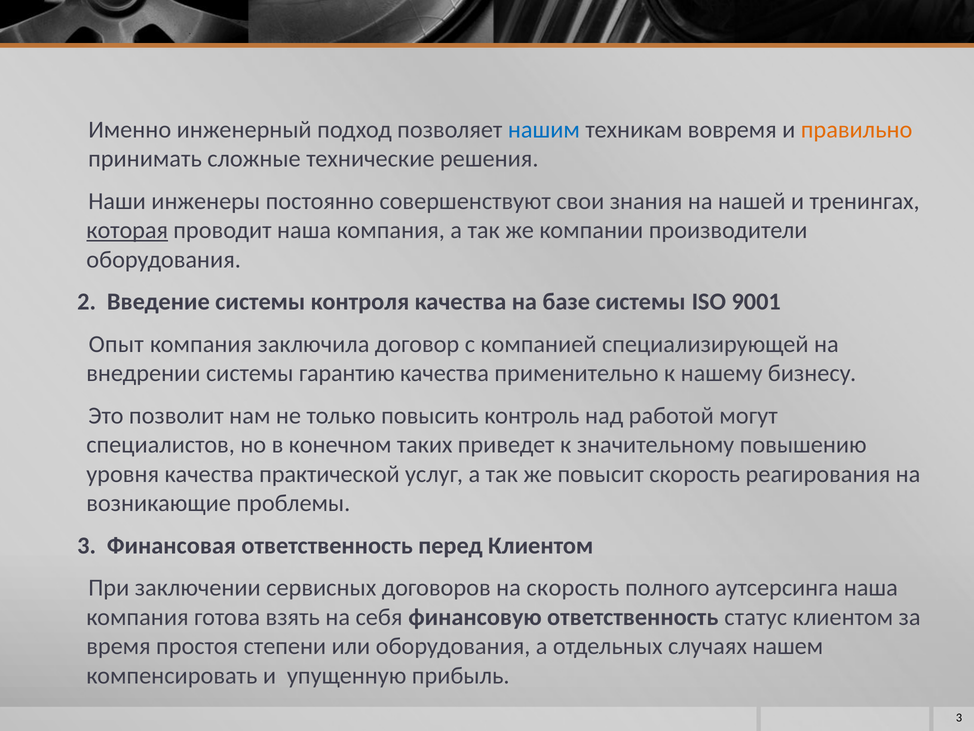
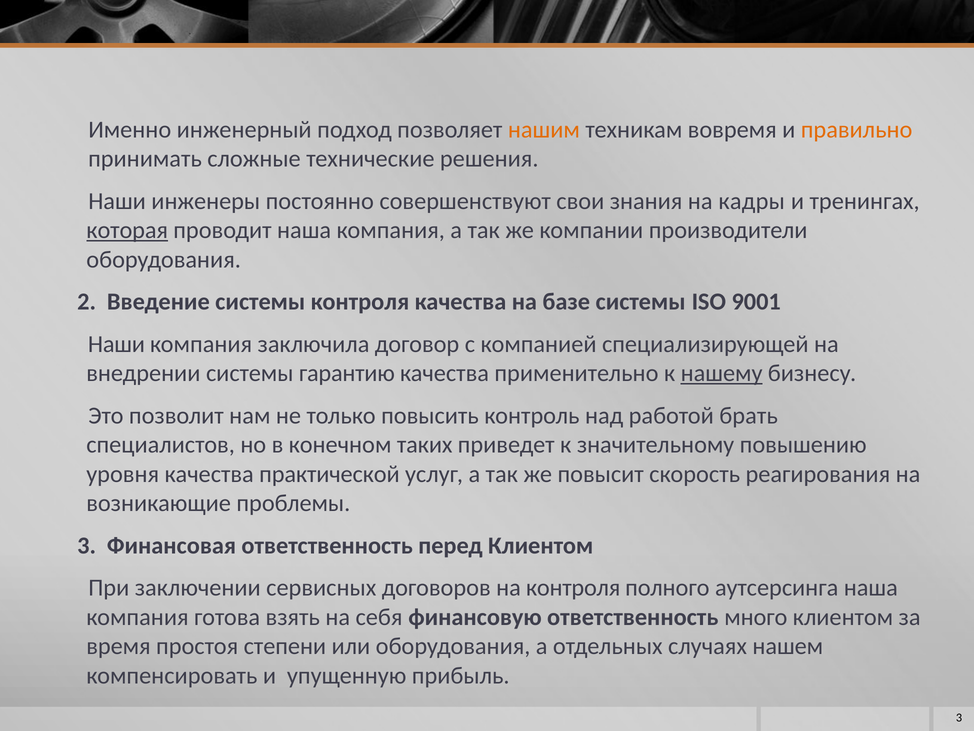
нашим colour: blue -> orange (544, 130)
нашей: нашей -> кадры (752, 201)
Опыт: Опыт -> Наши (116, 344)
нашему underline: none -> present (722, 373)
могут: могут -> брать (749, 415)
на скорость: скорость -> контроля (573, 587)
статус: статус -> много (756, 617)
